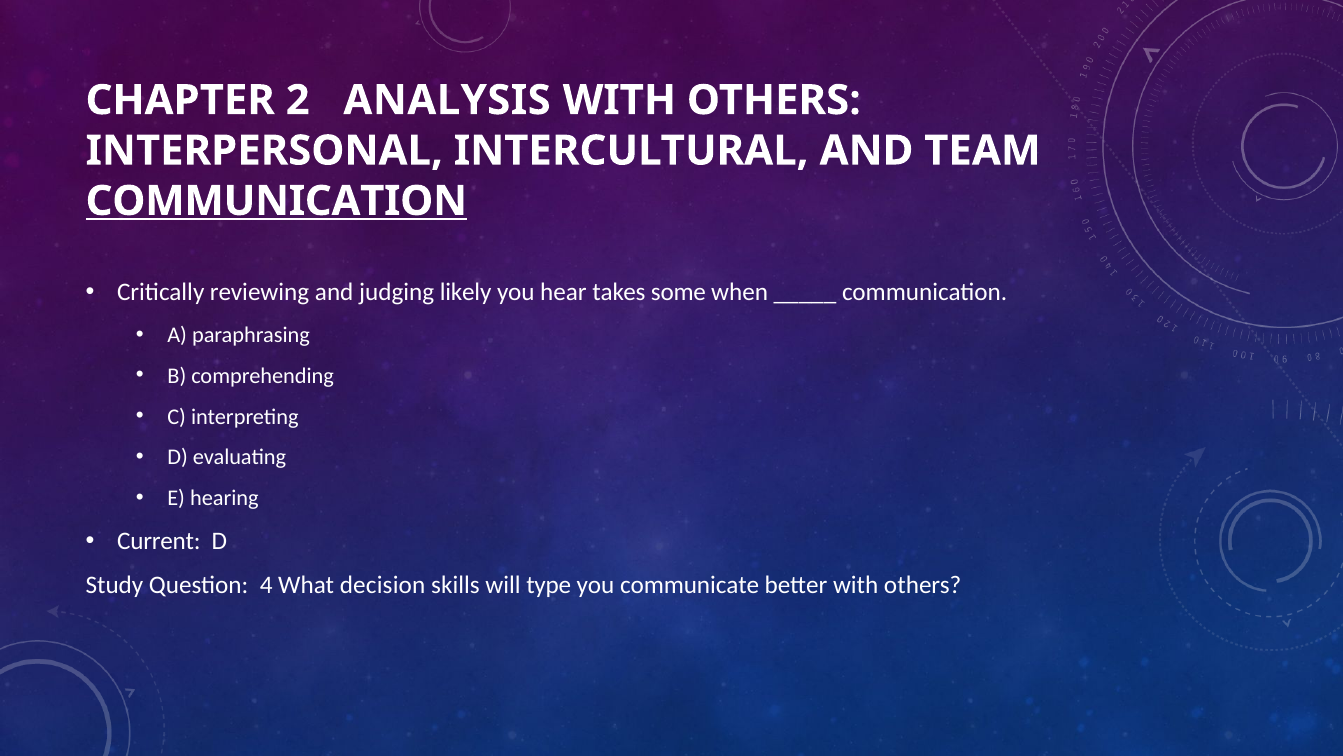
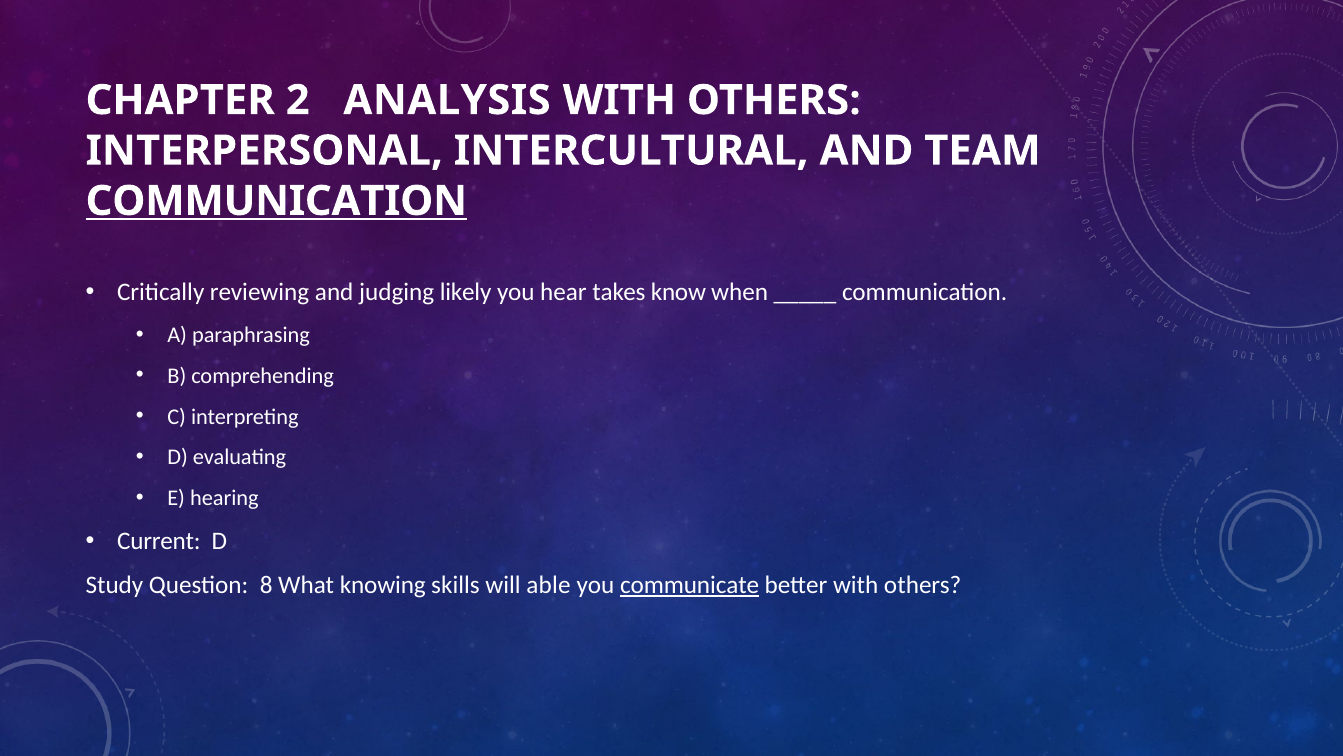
some: some -> know (678, 292)
4: 4 -> 8 (266, 585)
decision: decision -> knowing (383, 585)
type: type -> able (549, 585)
communicate underline: none -> present (690, 585)
